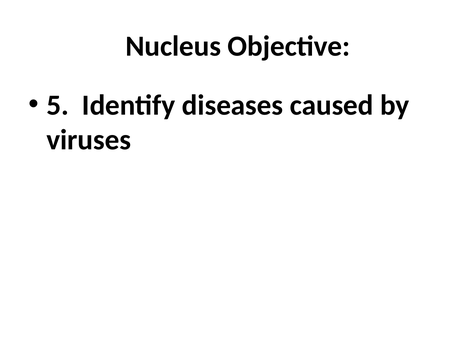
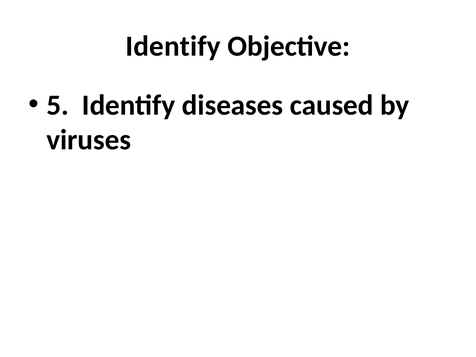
Nucleus: Nucleus -> Identify (173, 46)
